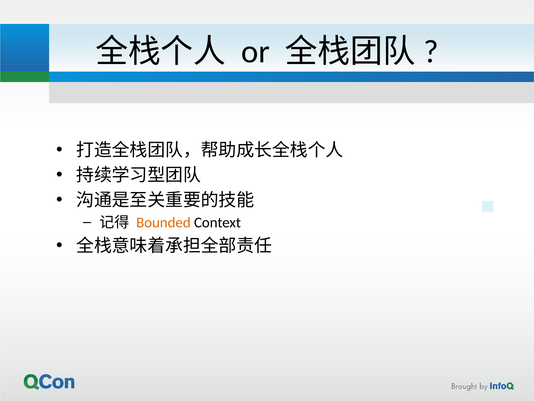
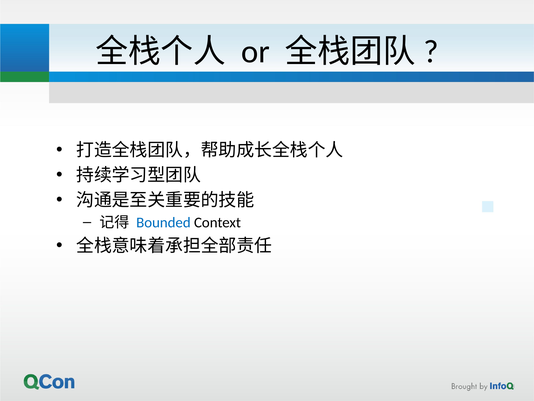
Bounded colour: orange -> blue (163, 222)
